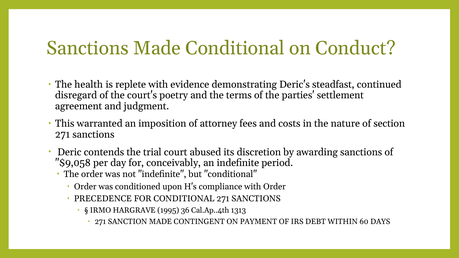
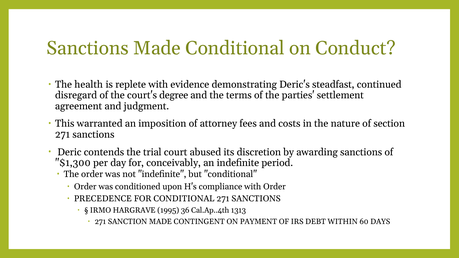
poetry: poetry -> degree (174, 95)
$9,058: $9,058 -> $1,300 (73, 163)
